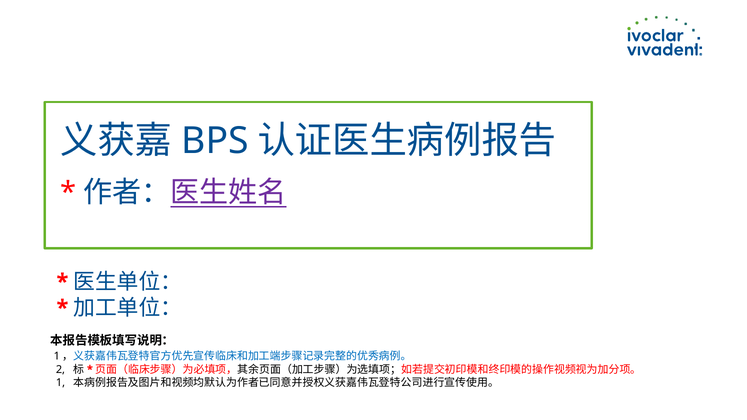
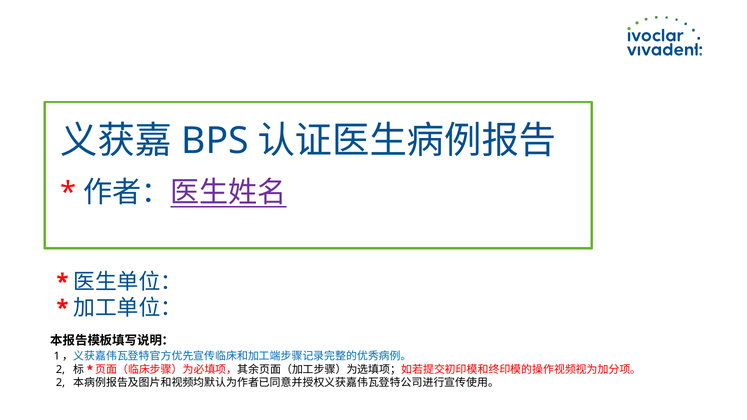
1: 1 -> 2 (61, 383)
